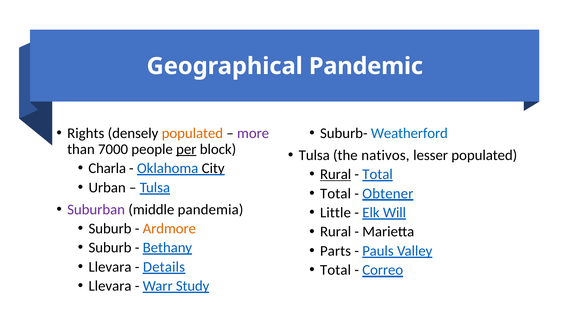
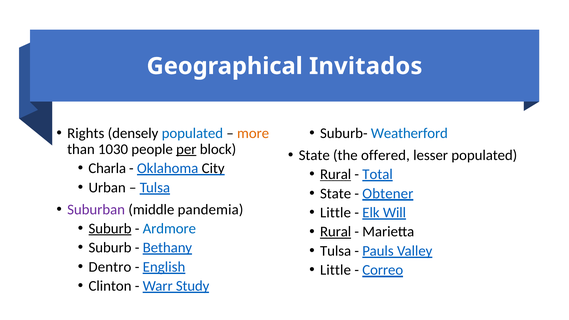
Pandemic: Pandemic -> Invitados (366, 66)
populated colour: orange -> blue (192, 133)
more colour: purple -> orange (253, 133)
7000: 7000 -> 1030 (113, 149)
Tulsa: Tulsa -> State (314, 155)
nativos: nativos -> offered (385, 155)
Total: Total -> State (336, 194)
Suburb underline: none -> present (110, 229)
Ardmore colour: orange -> blue (169, 229)
Rural underline: none -> present (336, 232)
Parts: Parts -> Tulsa (336, 251)
Llevara: Llevara -> Dentro (110, 267)
Details: Details -> English (164, 267)
Total: Total -> Little (335, 270)
Llevara: Llevara -> Clinton (110, 286)
